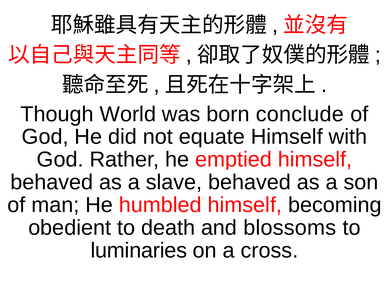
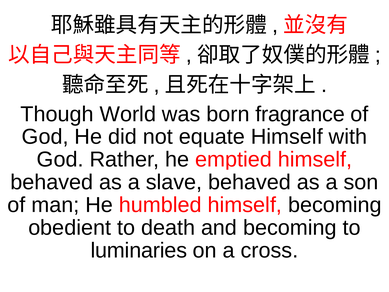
conclude: conclude -> fragrance (300, 114)
and blossoms: blossoms -> becoming (290, 228)
